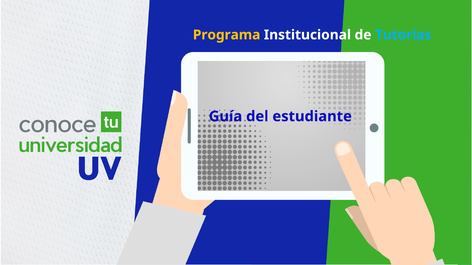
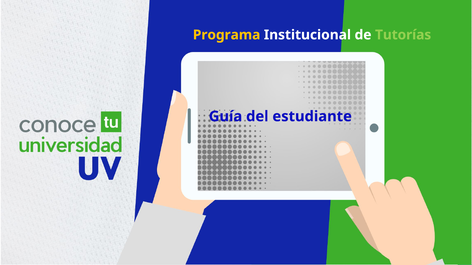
Tutorías colour: light blue -> light green (403, 35)
